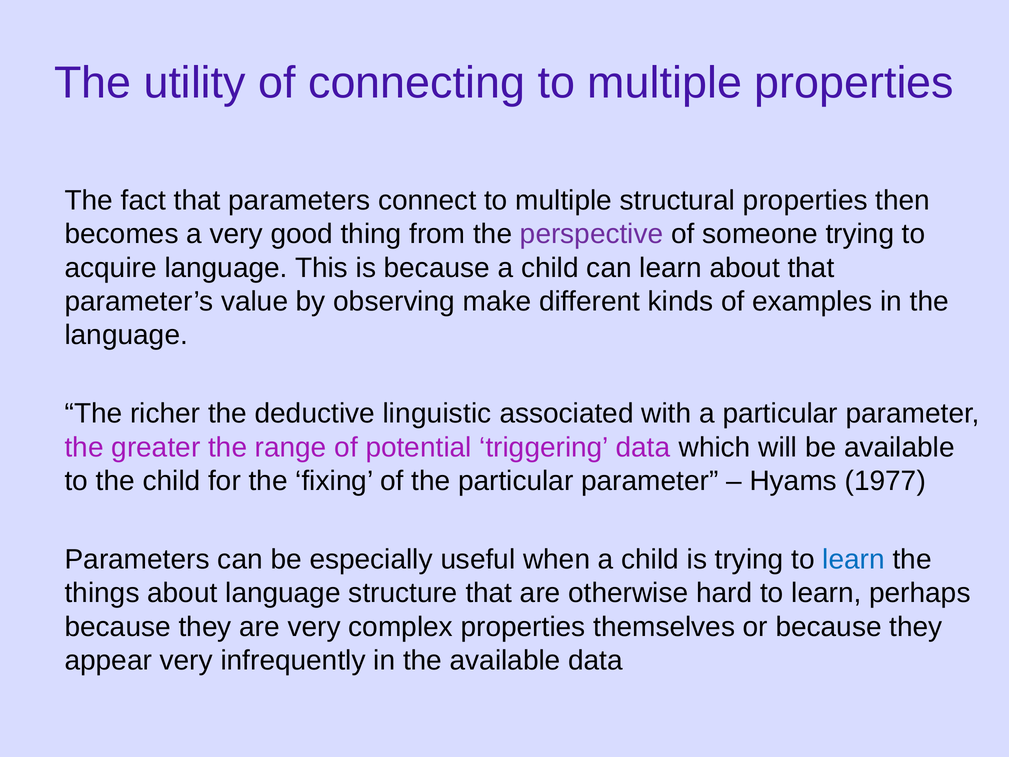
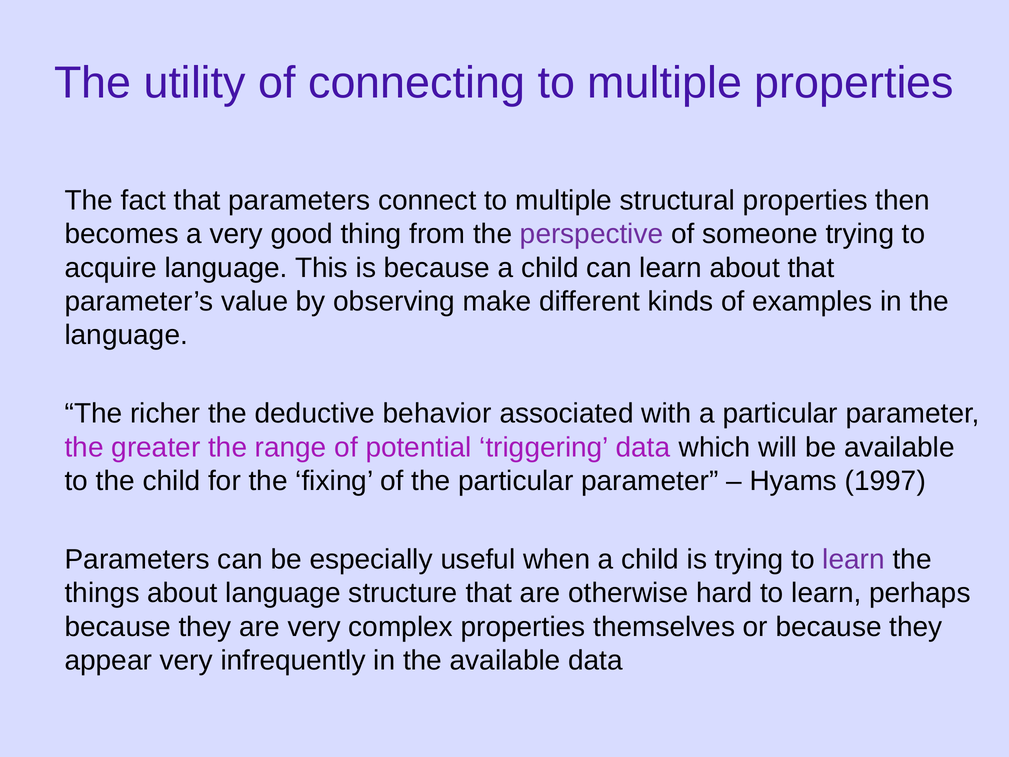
linguistic: linguistic -> behavior (437, 413)
1977: 1977 -> 1997 (885, 481)
learn colour: blue -> purple (854, 559)
